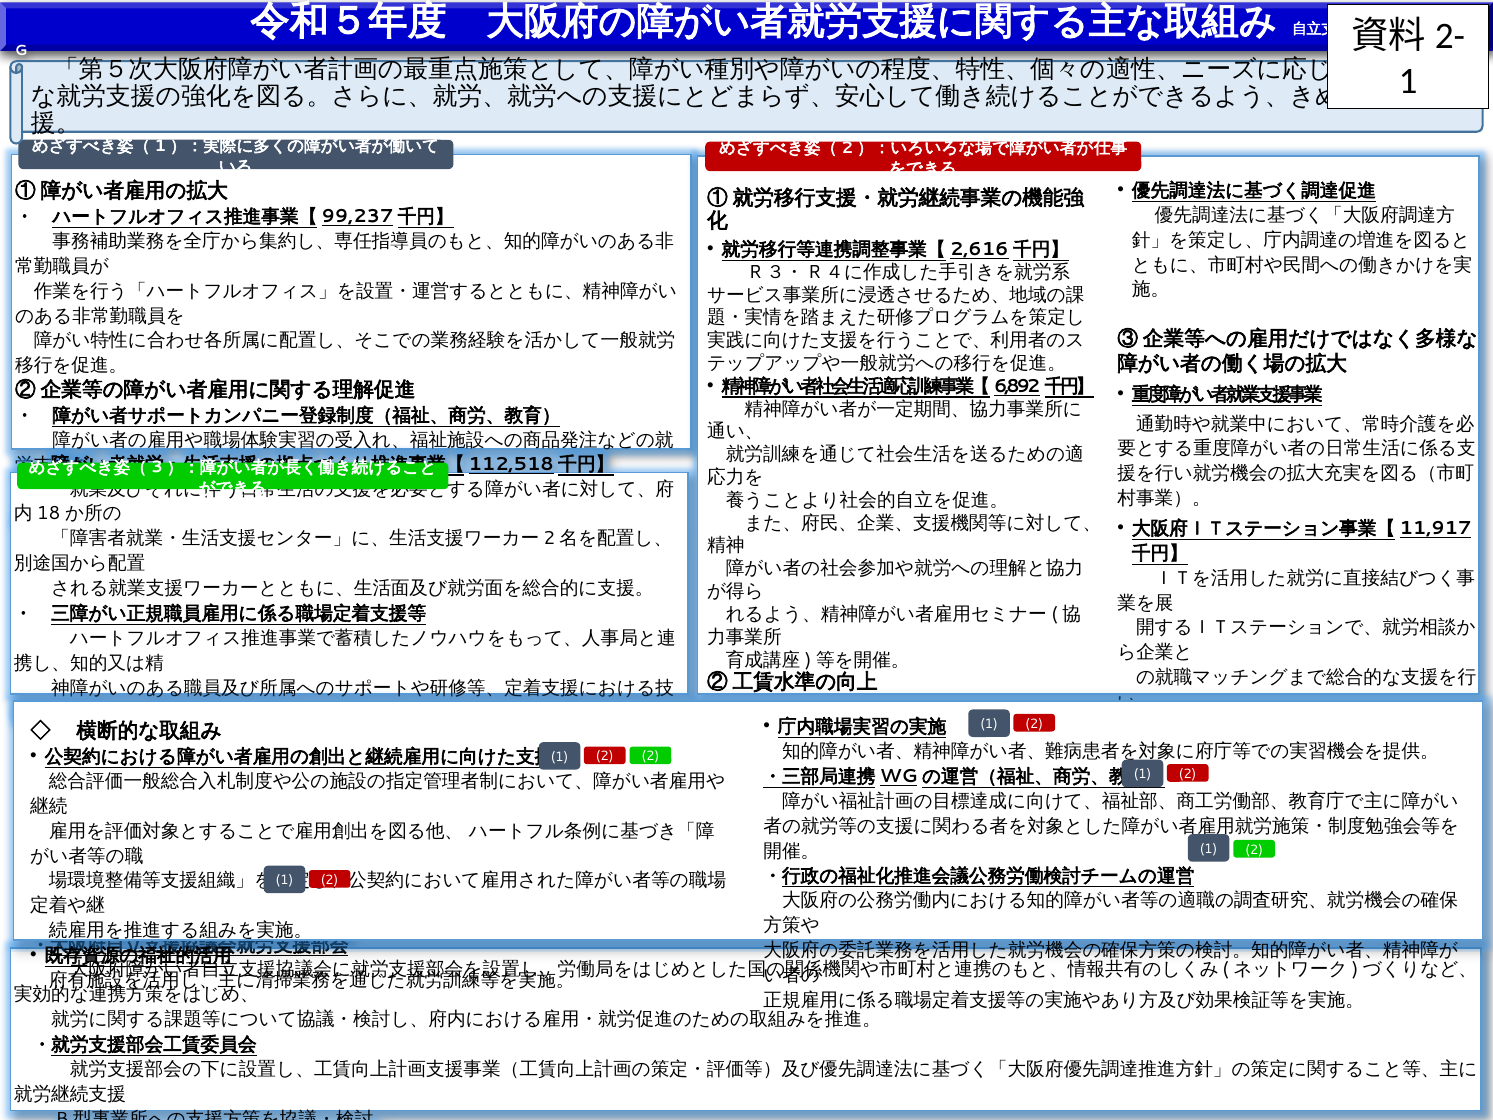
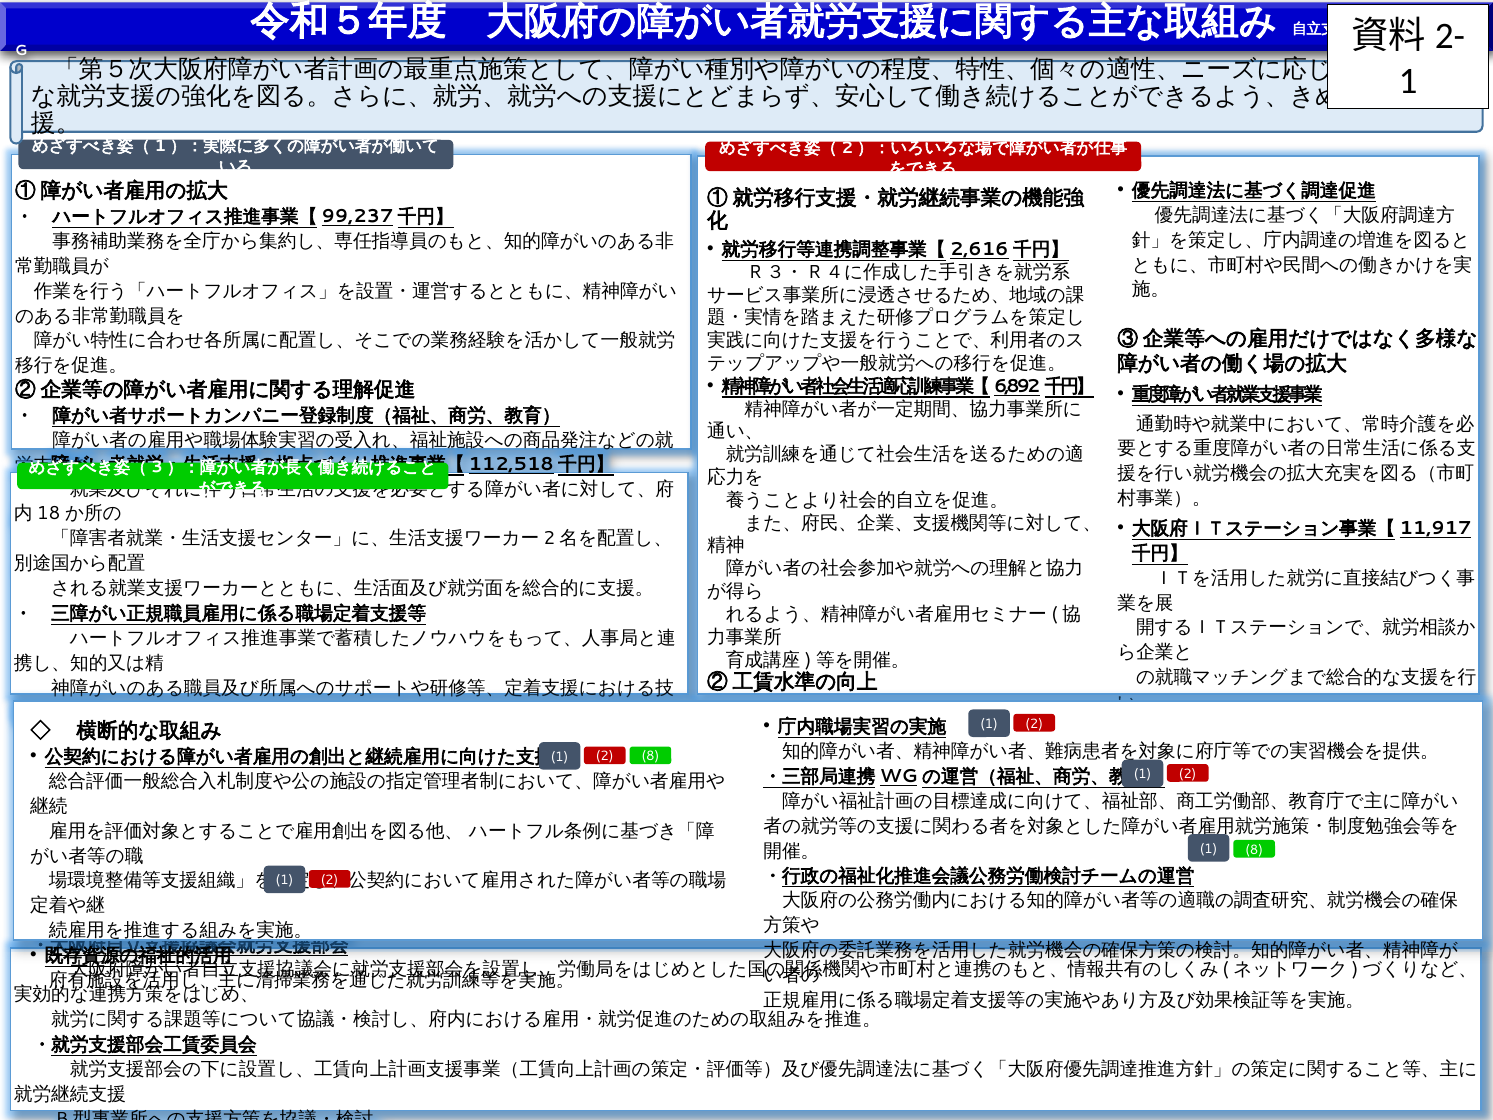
2 2: 2 -> 8 (650, 756)
2: 2 -> 8 (1254, 850)
